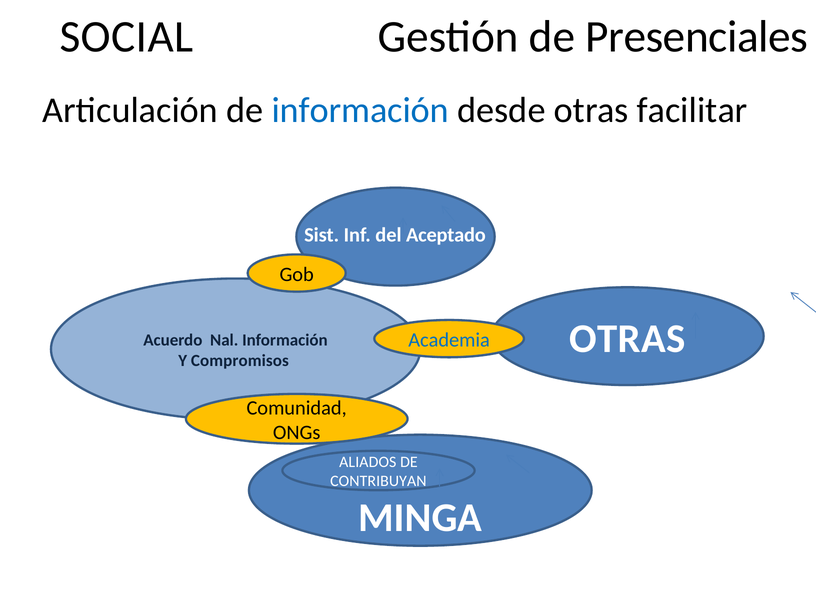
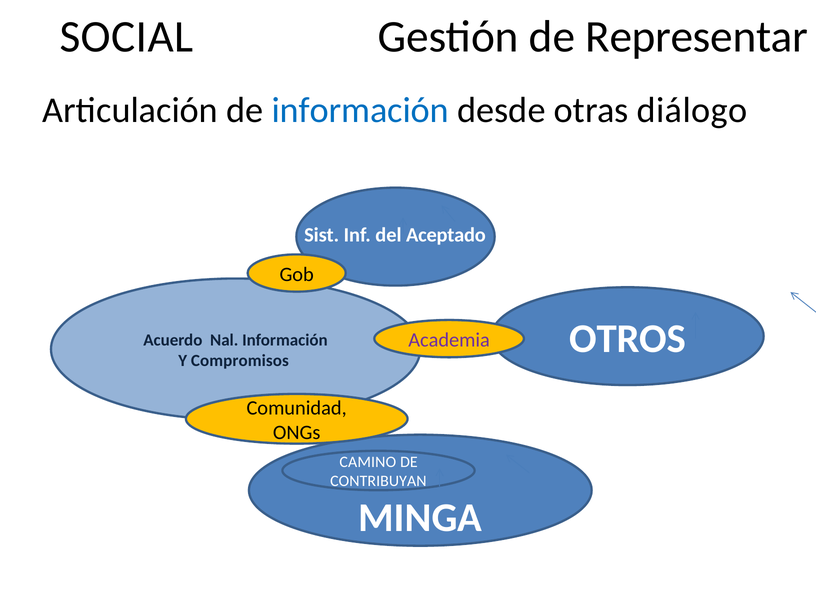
Presenciales: Presenciales -> Representar (697, 37)
facilitar: facilitar -> diálogo (692, 110)
OTRAS: OTRAS -> OTROS (628, 339)
Academia colour: blue -> purple (449, 340)
ALIADOS: ALIADOS -> CAMINO (368, 462)
